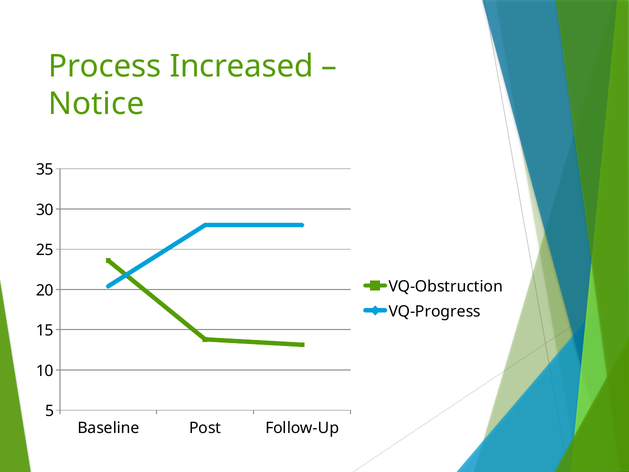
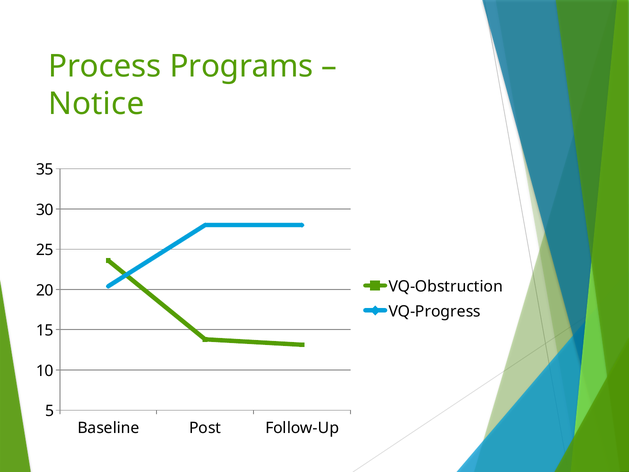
Increased: Increased -> Programs (242, 66)
